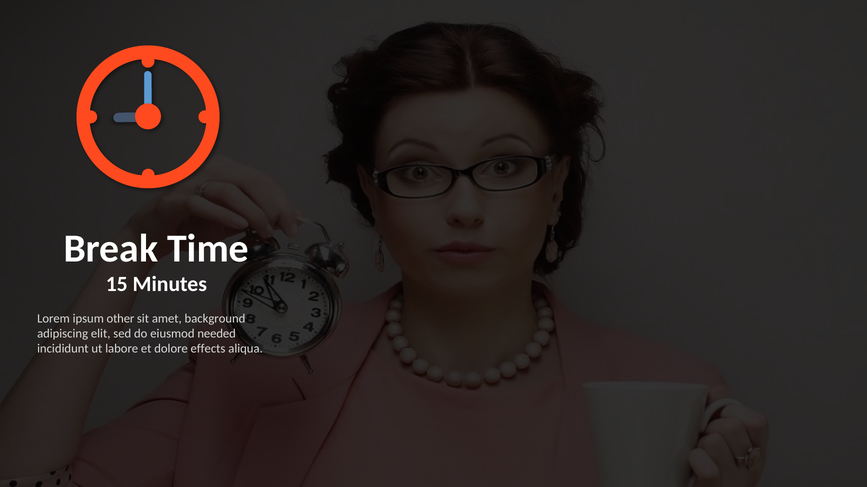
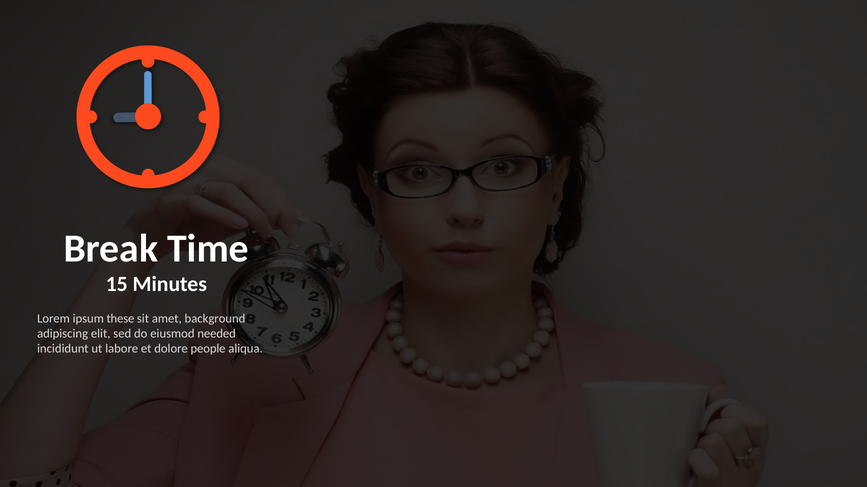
other: other -> these (120, 319)
effects: effects -> people (208, 349)
